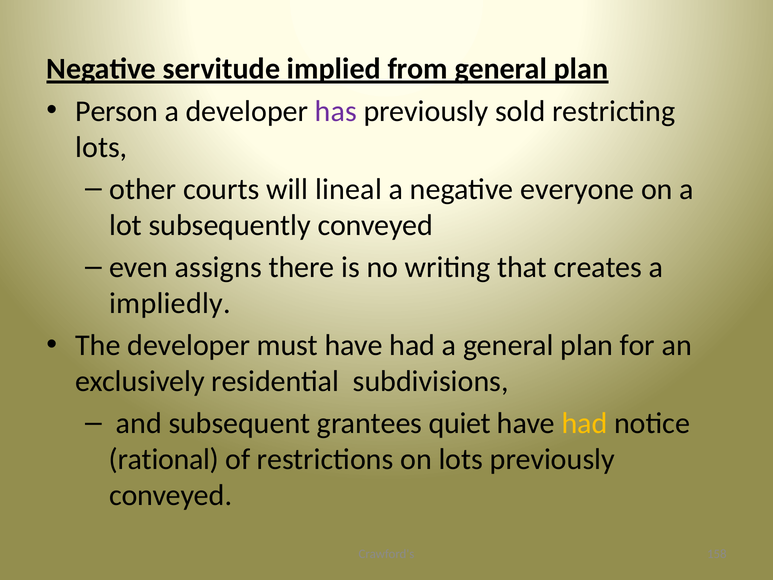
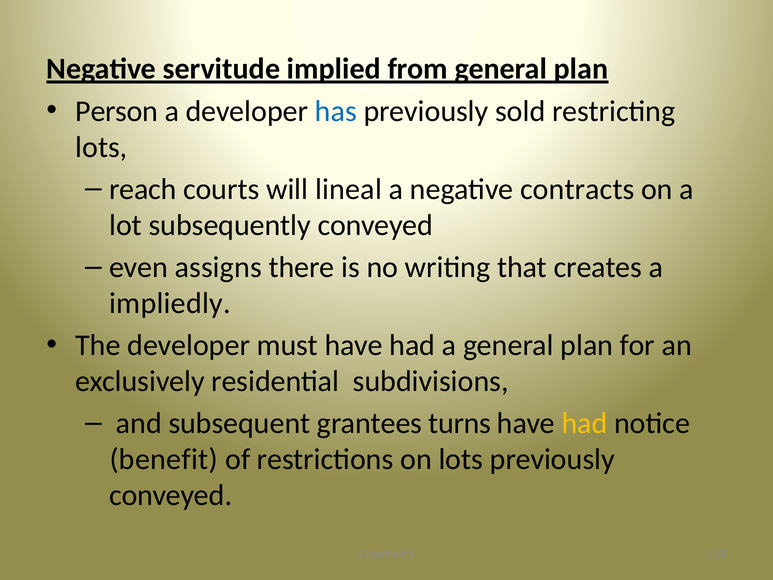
has colour: purple -> blue (336, 111)
other: other -> reach (143, 189)
everyone: everyone -> contracts (577, 189)
quiet: quiet -> turns (460, 423)
rational: rational -> benefit (164, 459)
